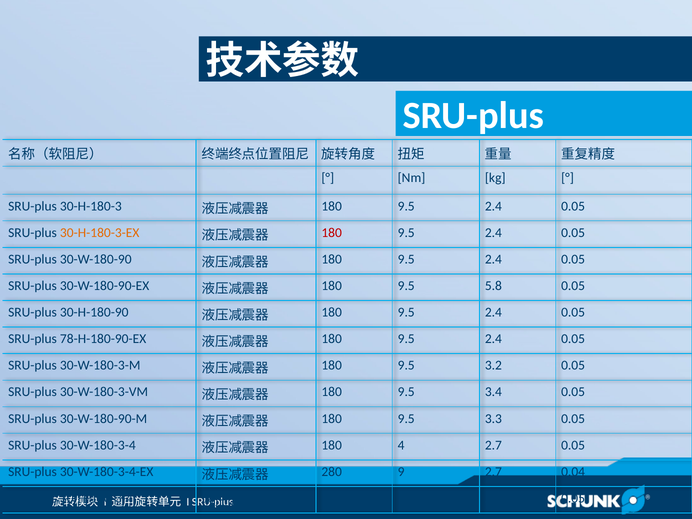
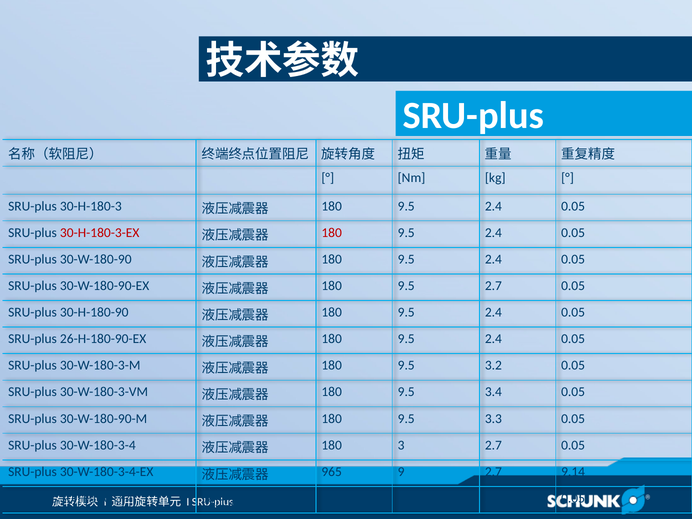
30-H-180-3-EX colour: orange -> red (100, 233)
9.5 5.8: 5.8 -> 2.7 (493, 286)
78-H-180-90-EX: 78-H-180-90-EX -> 26-H-180-90-EX (103, 339)
4: 4 -> 3 (401, 445)
280: 280 -> 965 (332, 472)
0.04: 0.04 -> 9.14 (573, 472)
